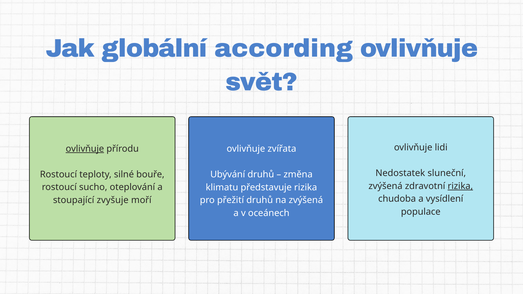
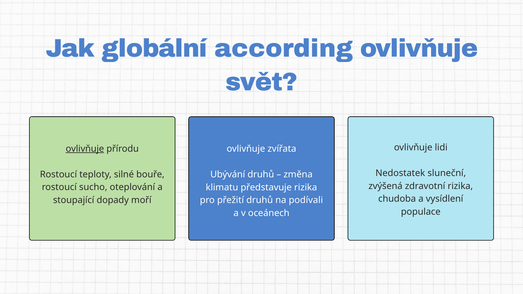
rizika underline: present -> none (460, 186)
zvyšuje: zvyšuje -> dopady (113, 200)
na zvýšená: zvýšená -> podívali (306, 200)
